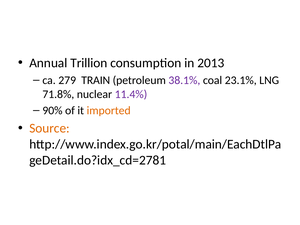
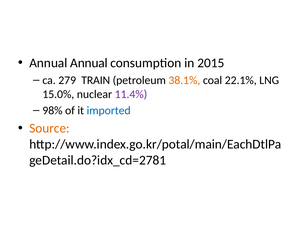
Annual Trillion: Trillion -> Annual (89, 63)
2013: 2013 -> 2015 (211, 63)
38.1% colour: purple -> orange (184, 80)
23.1%: 23.1% -> 22.1% (241, 80)
71.8%: 71.8% -> 15.0% (58, 94)
90%: 90% -> 98% (52, 111)
imported colour: orange -> blue (109, 111)
